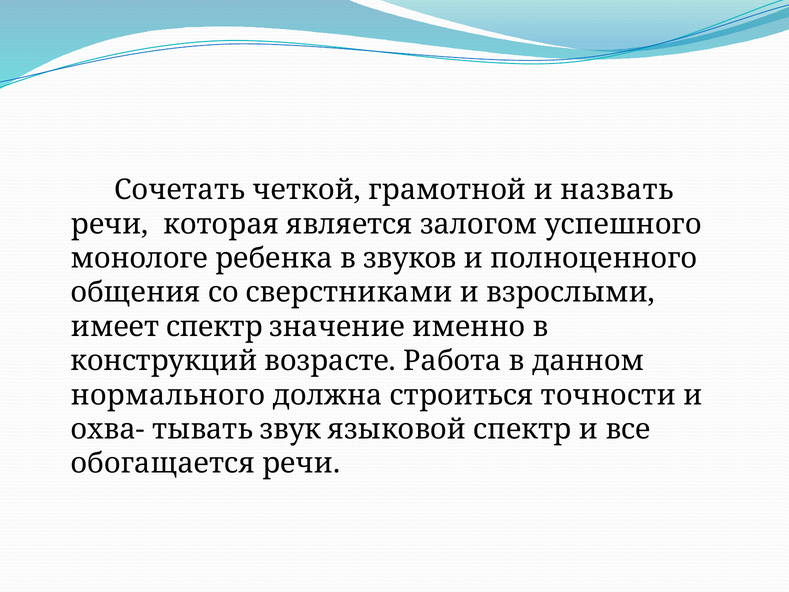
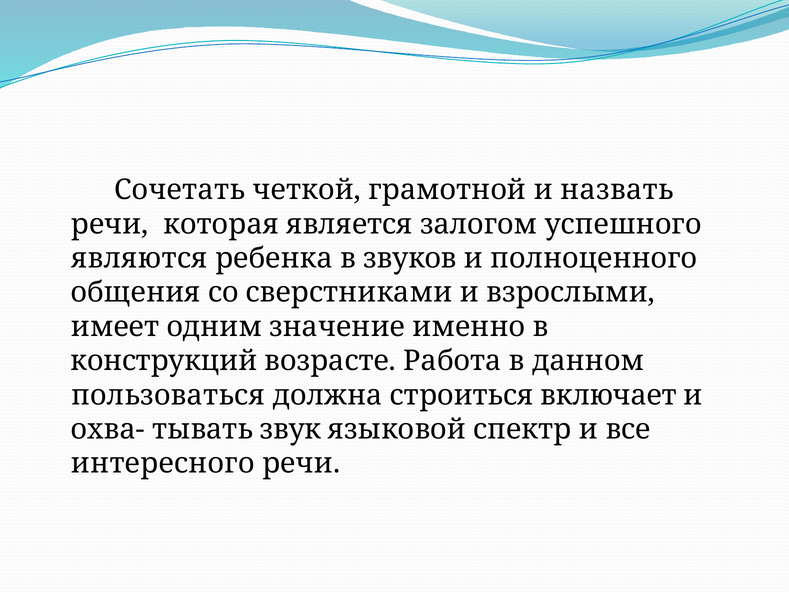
монологе: монологе -> являются (139, 258)
имеет спектр: спектр -> одним (214, 327)
нормального: нормального -> пользоваться (168, 395)
точности: точности -> включает (609, 395)
обогащается: обогащается -> интересного (163, 463)
